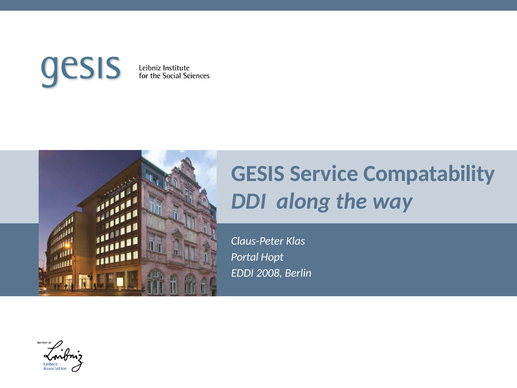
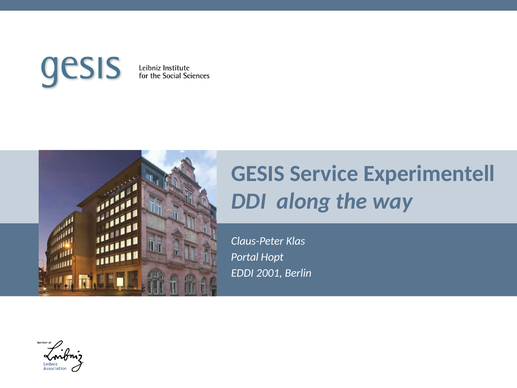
Compatability: Compatability -> Experimentell (429, 174)
2008: 2008 -> 2001 (269, 273)
